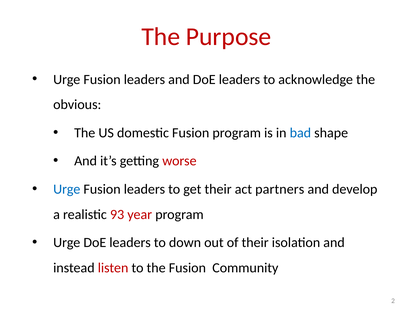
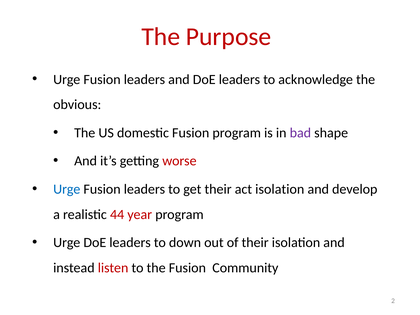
bad colour: blue -> purple (300, 133)
act partners: partners -> isolation (280, 189)
93: 93 -> 44 (117, 214)
